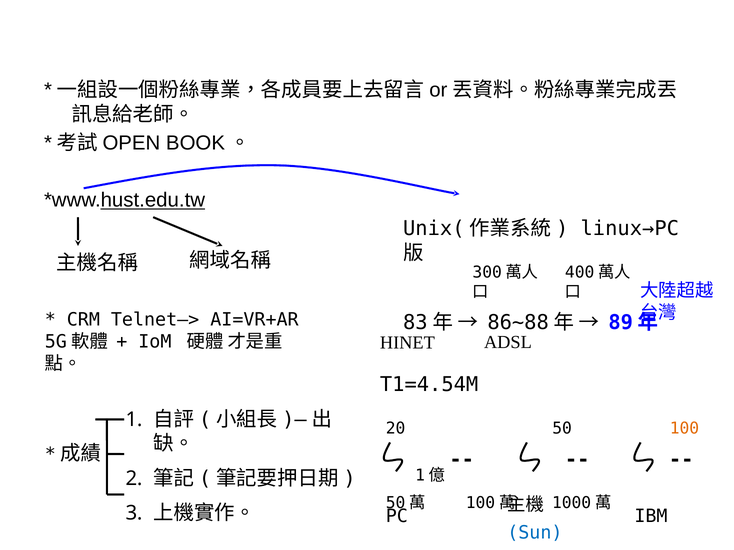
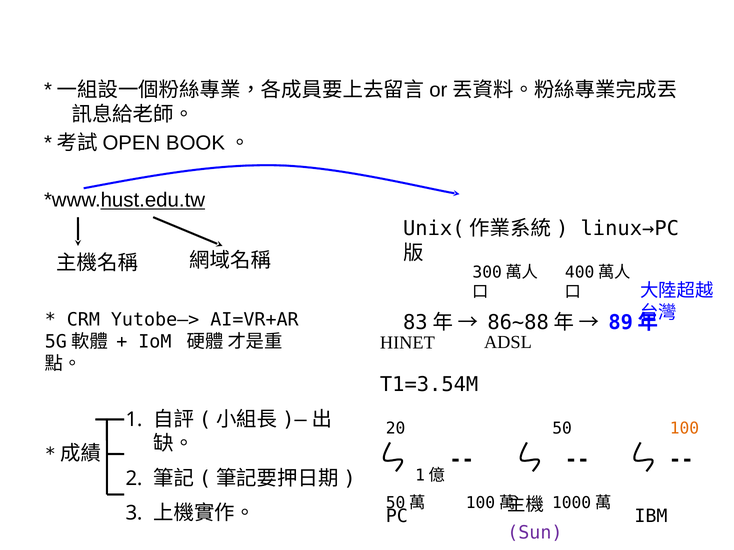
Telnet—>: Telnet—> -> Yutobe—> (155, 320)
T1=4.54M: T1=4.54M -> T1=3.54M (429, 385)
Sun colour: blue -> purple (535, 533)
